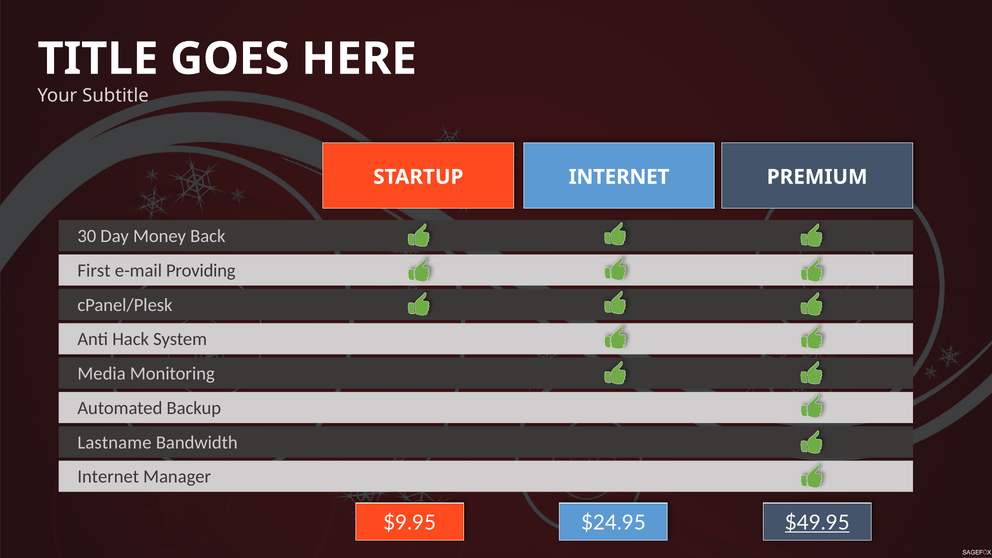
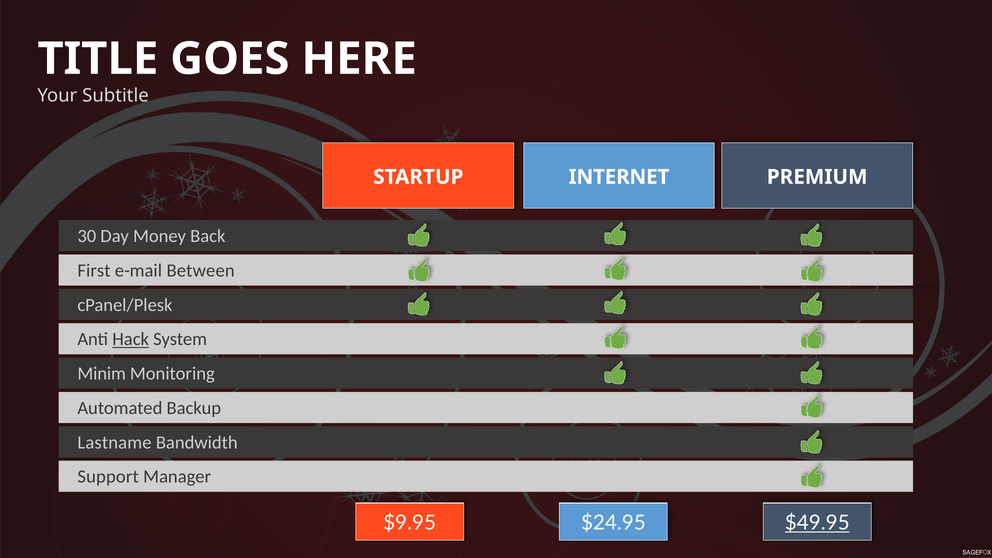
Providing: Providing -> Between (201, 271)
Hack underline: none -> present (131, 339)
Media: Media -> Minim (102, 374)
Internet: Internet -> Support (108, 477)
